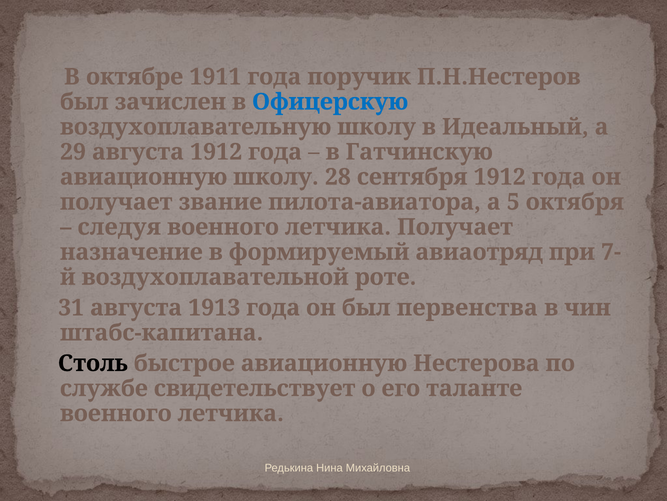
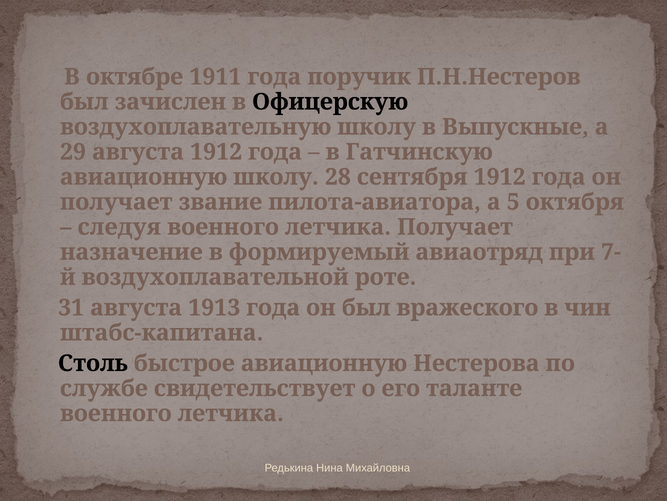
Офицерскую colour: blue -> black (330, 102)
Идеальный: Идеальный -> Выпускные (515, 127)
первенства: первенства -> вражеского (467, 307)
